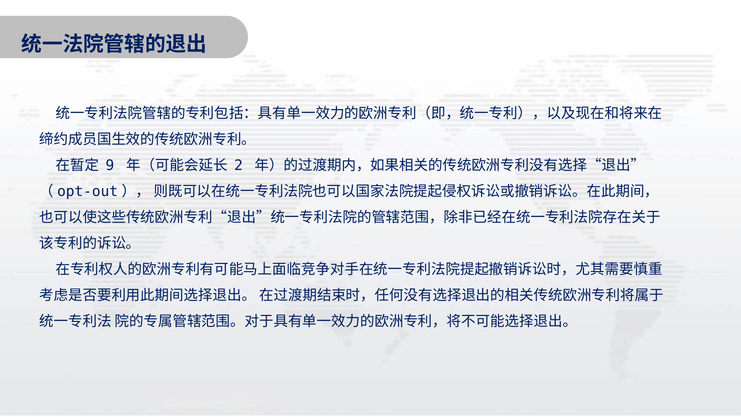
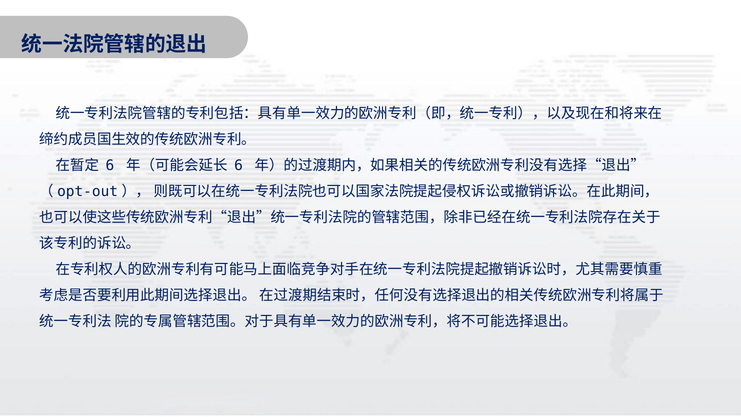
9: 9 -> 6 (110, 165)
2: 2 -> 6 (238, 165)
